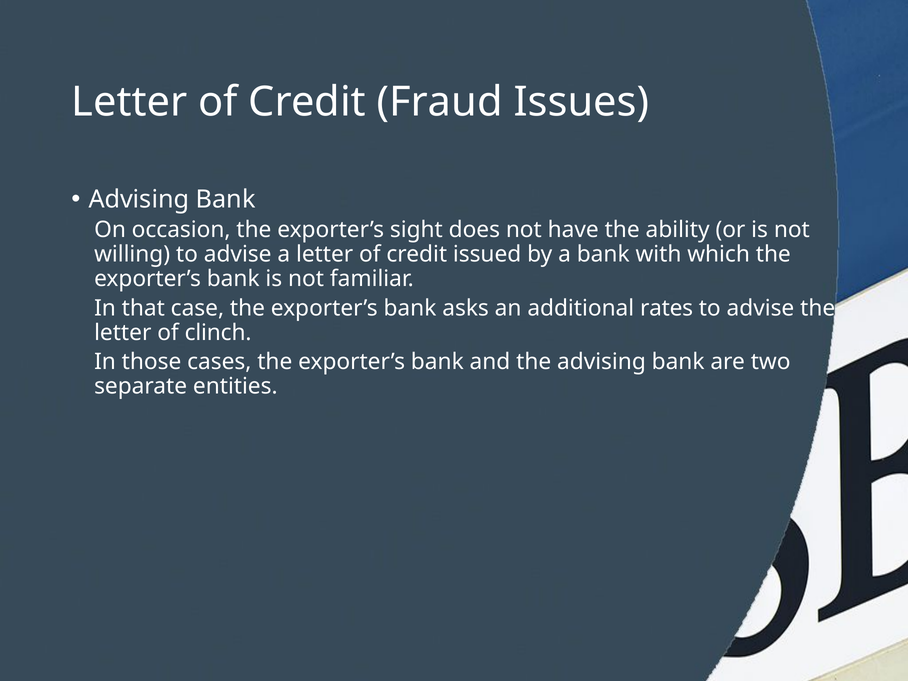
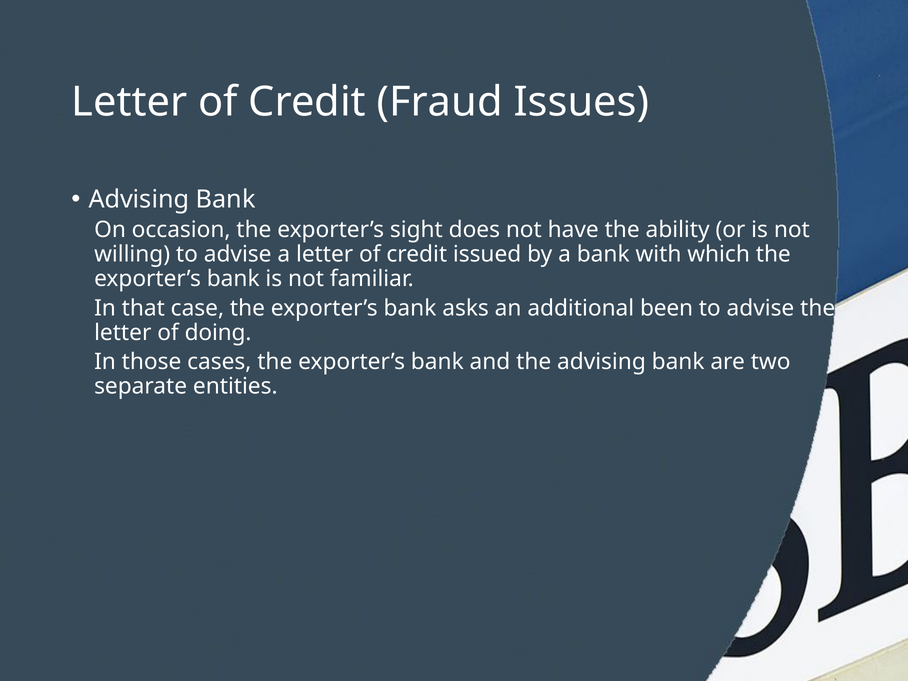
rates: rates -> been (667, 308)
clinch: clinch -> doing (218, 333)
